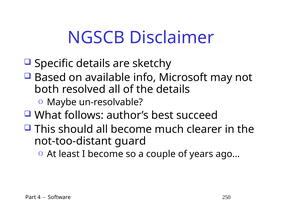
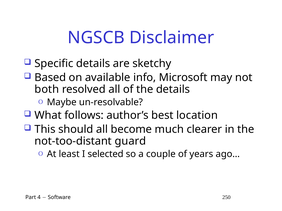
succeed: succeed -> location (197, 116)
I become: become -> selected (106, 154)
